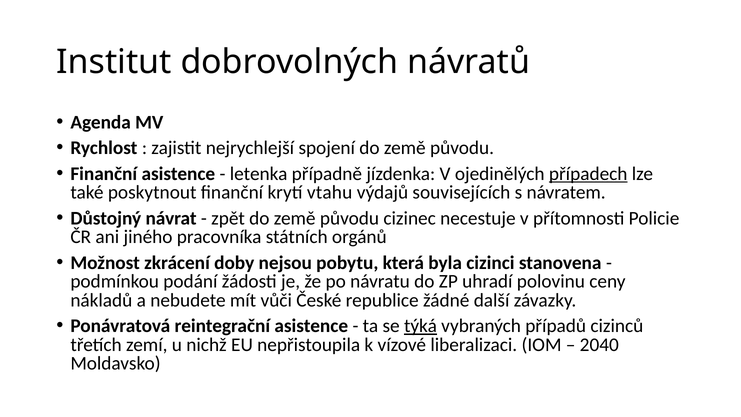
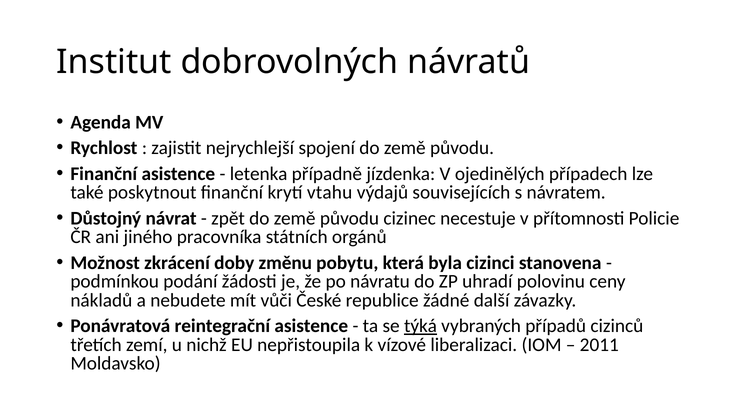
případech underline: present -> none (588, 174)
nejsou: nejsou -> změnu (285, 263)
2040: 2040 -> 2011 (599, 345)
